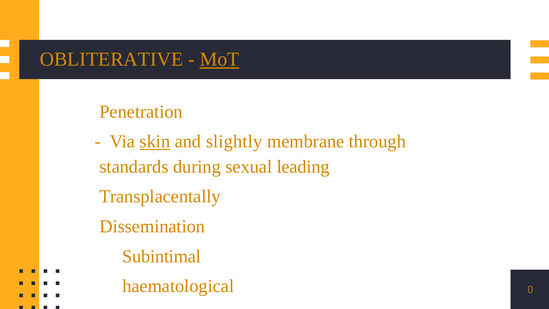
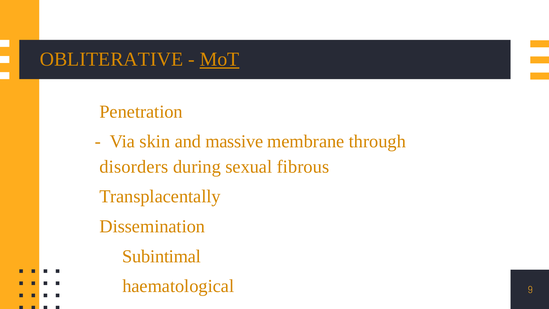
skin underline: present -> none (155, 141)
slightly: slightly -> massive (234, 141)
standards: standards -> disorders (134, 167)
leading: leading -> fibrous (303, 167)
0: 0 -> 9 (530, 290)
